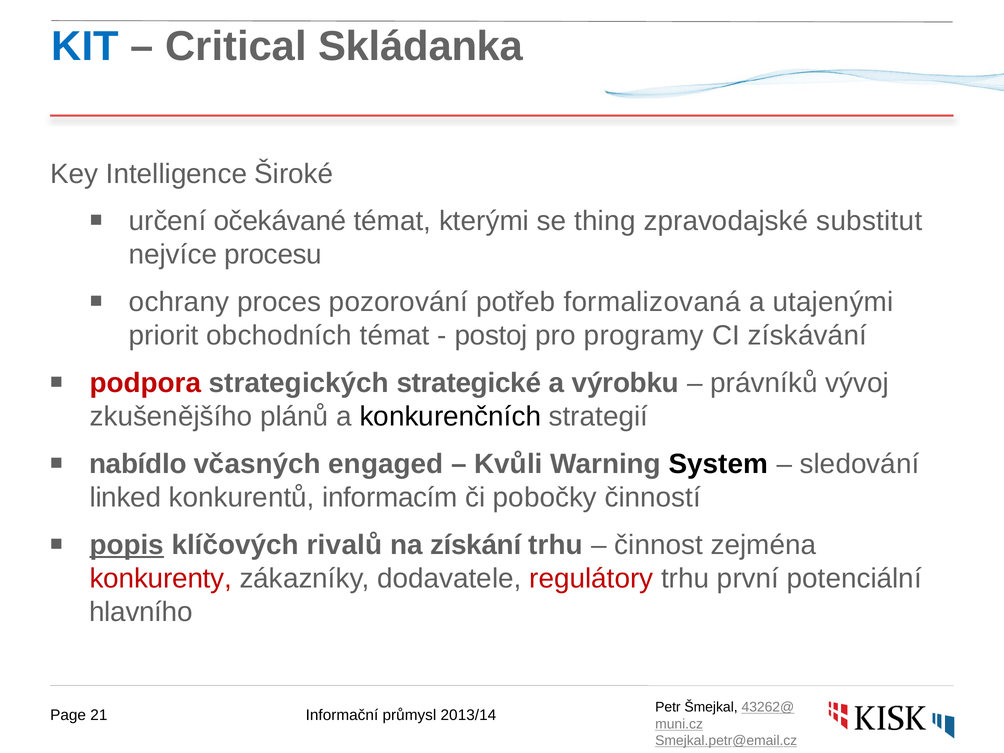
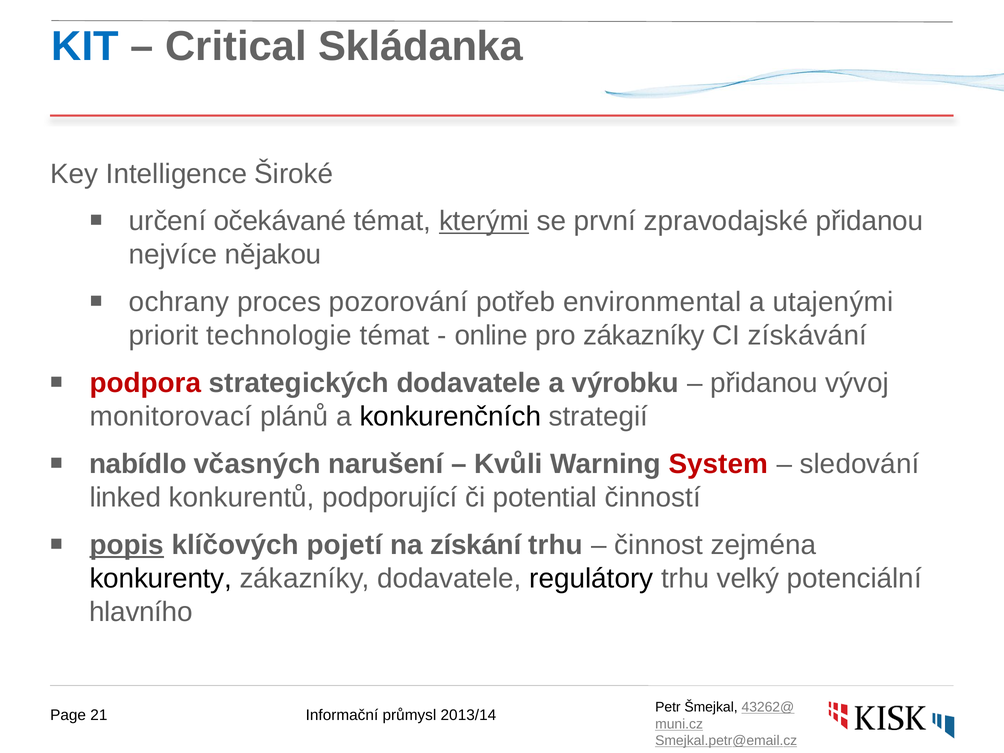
kterými underline: none -> present (484, 221)
thing: thing -> první (605, 221)
zpravodajské substitut: substitut -> přidanou (870, 221)
procesu: procesu -> nějakou (273, 255)
formalizovaná: formalizovaná -> environmental (652, 302)
obchodních: obchodních -> technologie (279, 336)
postoj: postoj -> online (491, 336)
pro programy: programy -> zákazníky (644, 336)
strategických strategické: strategické -> dodavatele (469, 383)
právníků: právníků -> přidanou (764, 383)
zkušenějšího: zkušenějšího -> monitorovací (171, 417)
engaged: engaged -> narušení (386, 464)
System colour: black -> red (718, 464)
informacím: informacím -> podporující (390, 497)
pobočky: pobočky -> potential (545, 497)
rivalů: rivalů -> pojetí (345, 545)
konkurenty colour: red -> black (161, 578)
regulátory colour: red -> black (591, 578)
první: první -> velký (748, 578)
